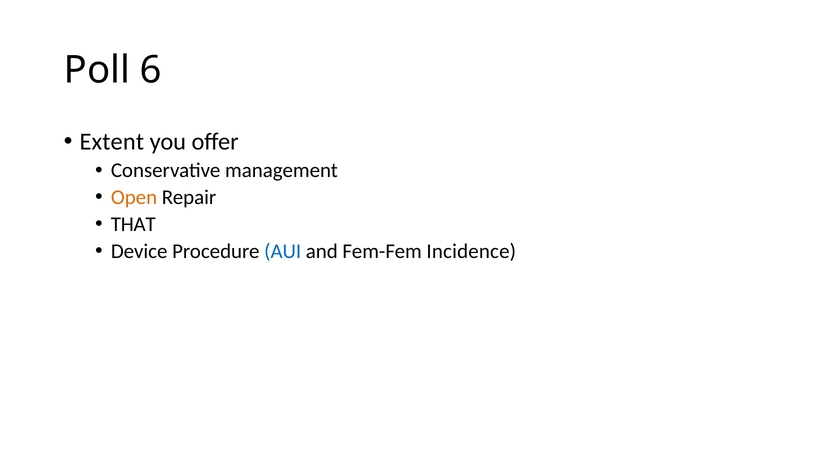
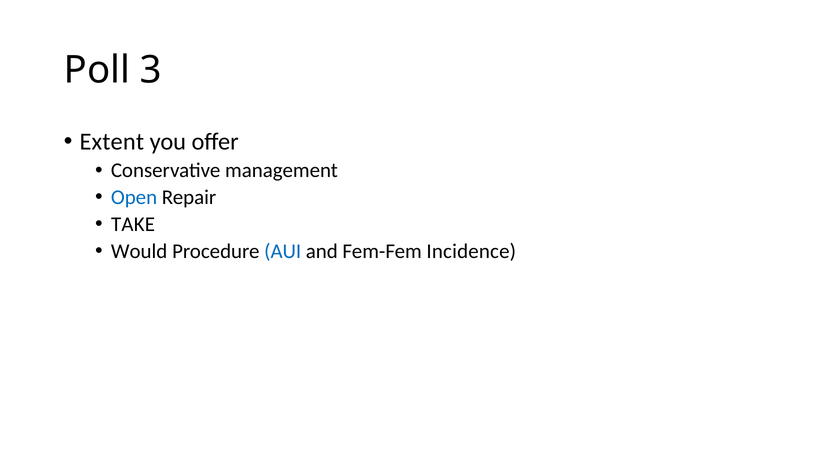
6: 6 -> 3 (151, 70)
Open colour: orange -> blue (134, 197)
THAT: THAT -> TAKE (133, 224)
Device: Device -> Would (139, 251)
